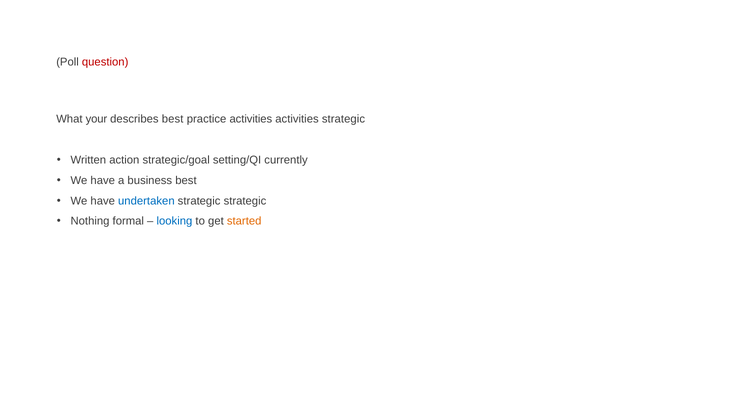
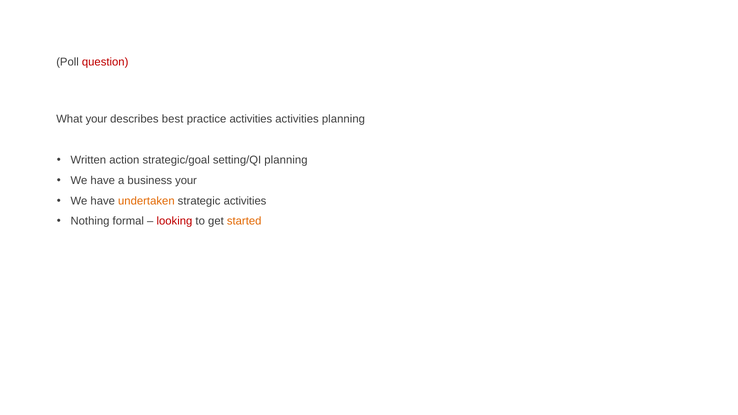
activities strategic: strategic -> planning (343, 119)
setting/QI currently: currently -> planning (286, 160)
business best: best -> your (186, 180)
undertaken colour: blue -> orange (146, 201)
strategic strategic: strategic -> activities (245, 201)
looking colour: blue -> red (174, 221)
